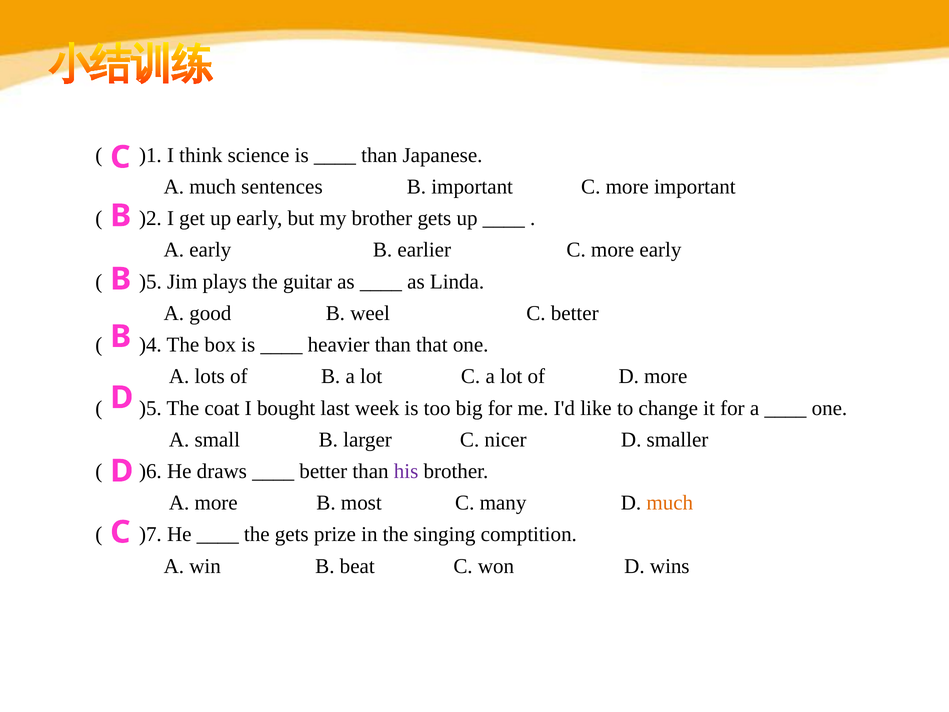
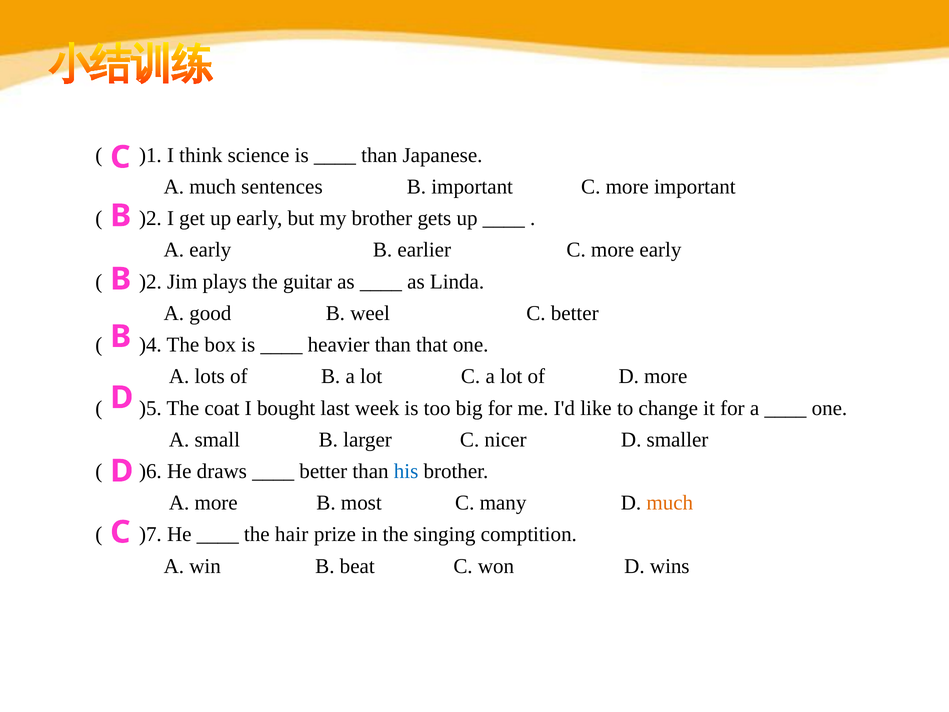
)5: )5 -> )2 (150, 281)
his colour: purple -> blue (406, 471)
the gets: gets -> hair (292, 534)
